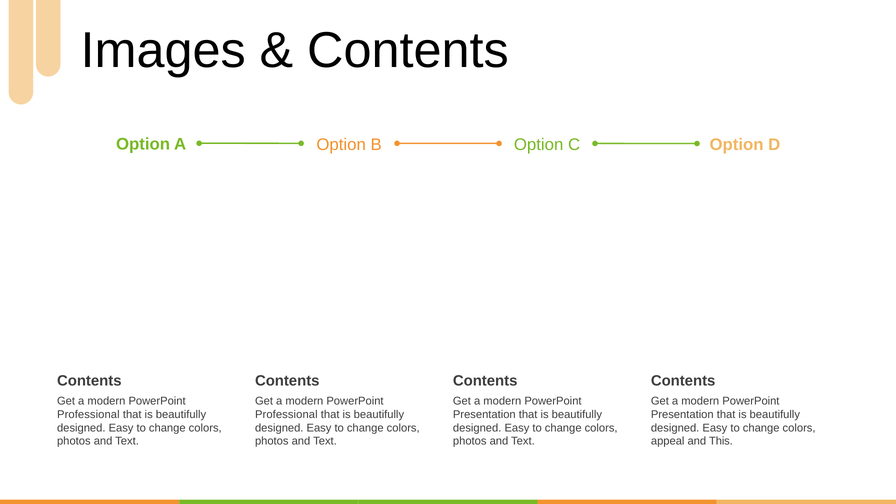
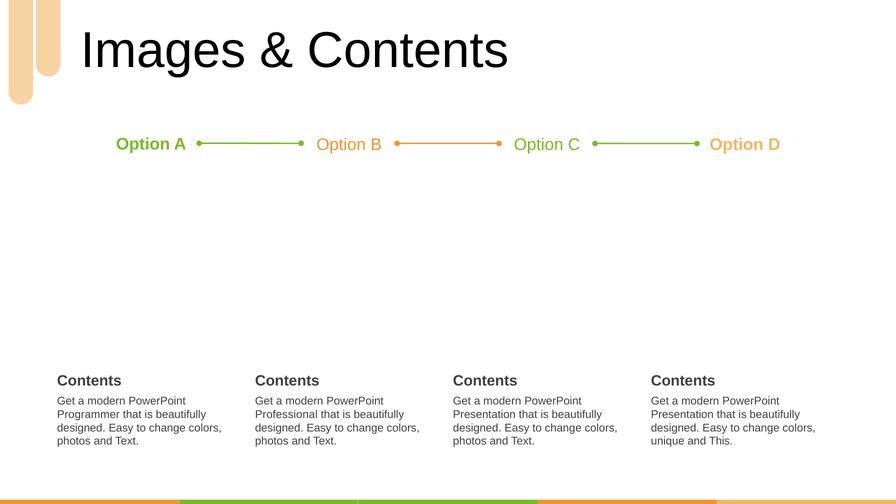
Professional: Professional -> Programmer (88, 414)
appeal: appeal -> unique (668, 441)
